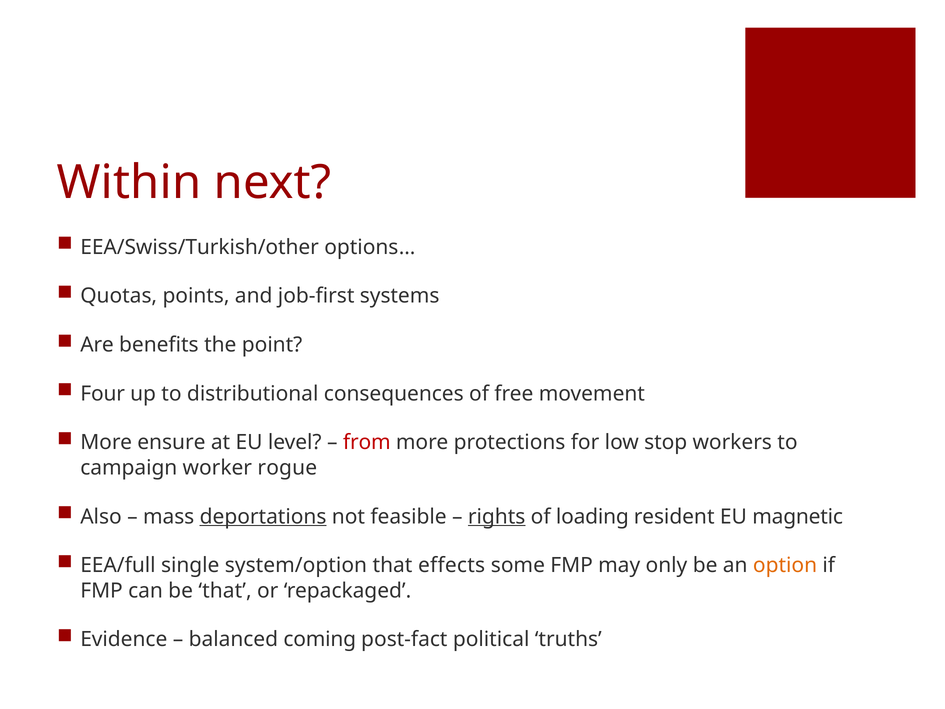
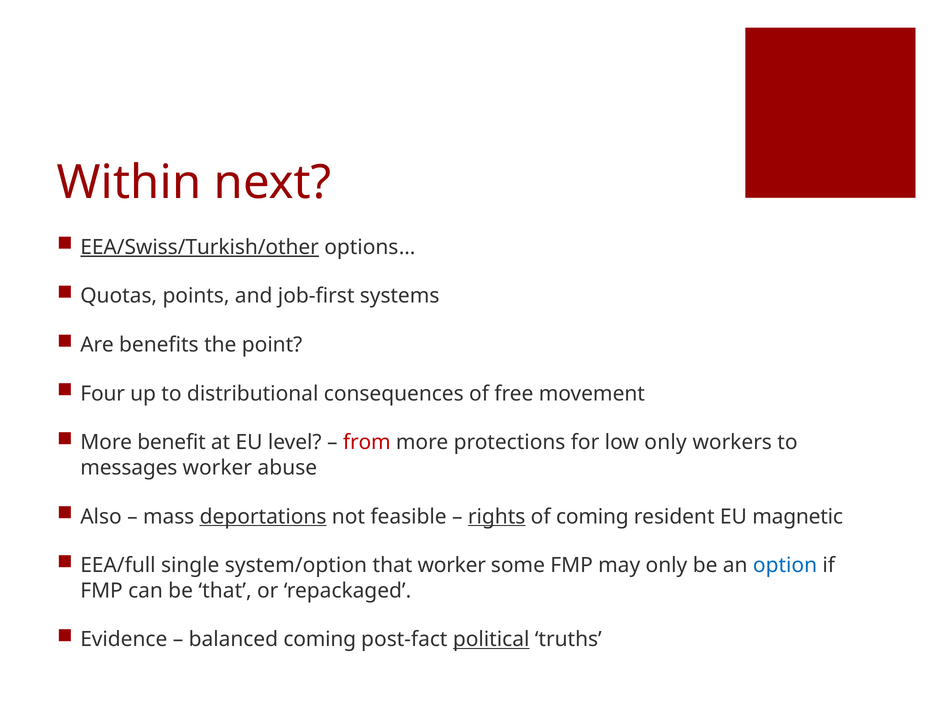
EEA/Swiss/Turkish/other underline: none -> present (200, 247)
ensure: ensure -> benefit (171, 442)
low stop: stop -> only (666, 442)
campaign: campaign -> messages (129, 468)
rogue: rogue -> abuse (287, 468)
of loading: loading -> coming (592, 516)
that effects: effects -> worker (452, 565)
option colour: orange -> blue (785, 565)
political underline: none -> present (491, 639)
